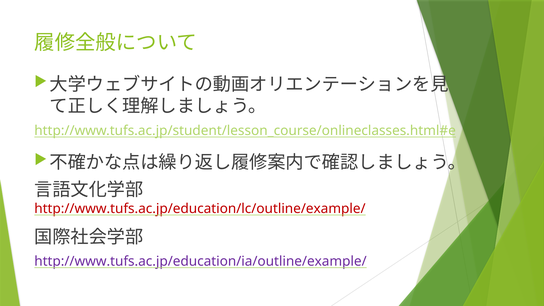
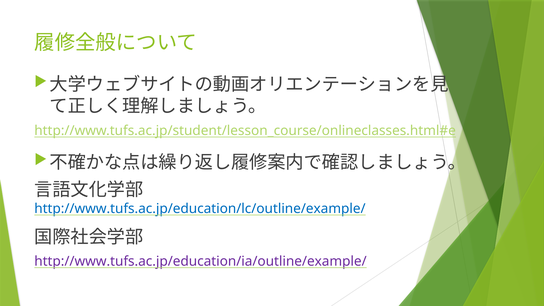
http://www.tufs.ac.jp/education/lc/outline/example/ colour: red -> blue (200, 209)
